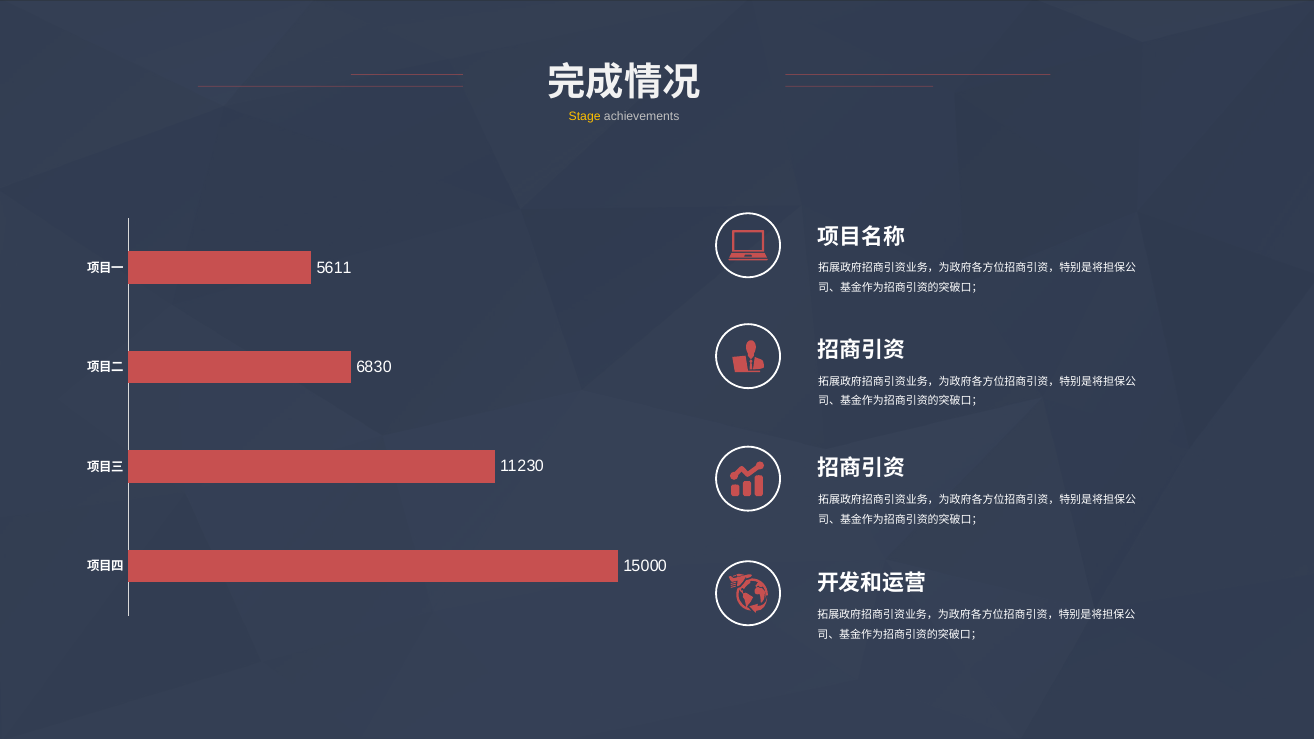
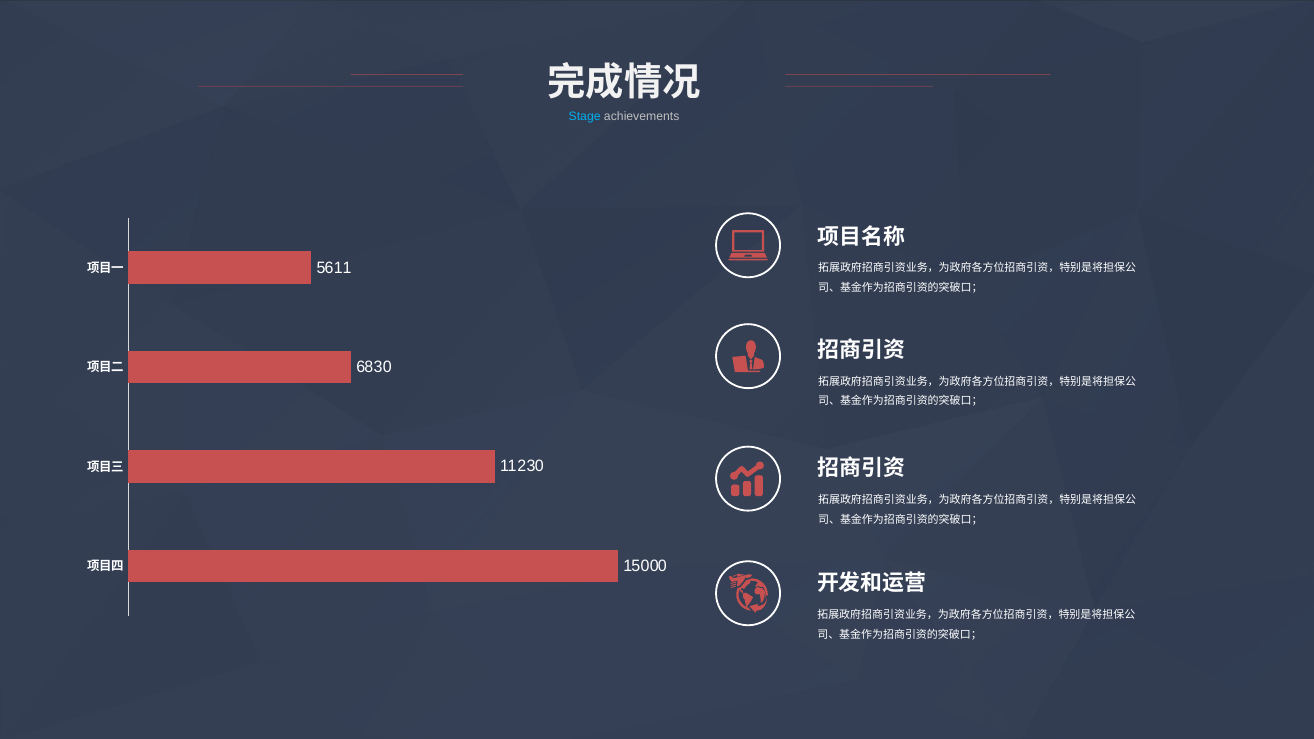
Stage colour: yellow -> light blue (585, 116)
